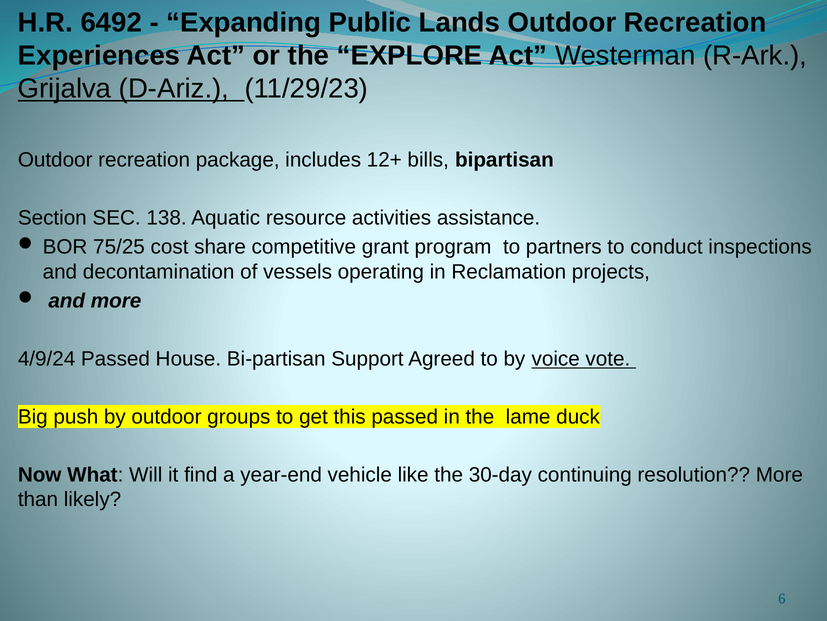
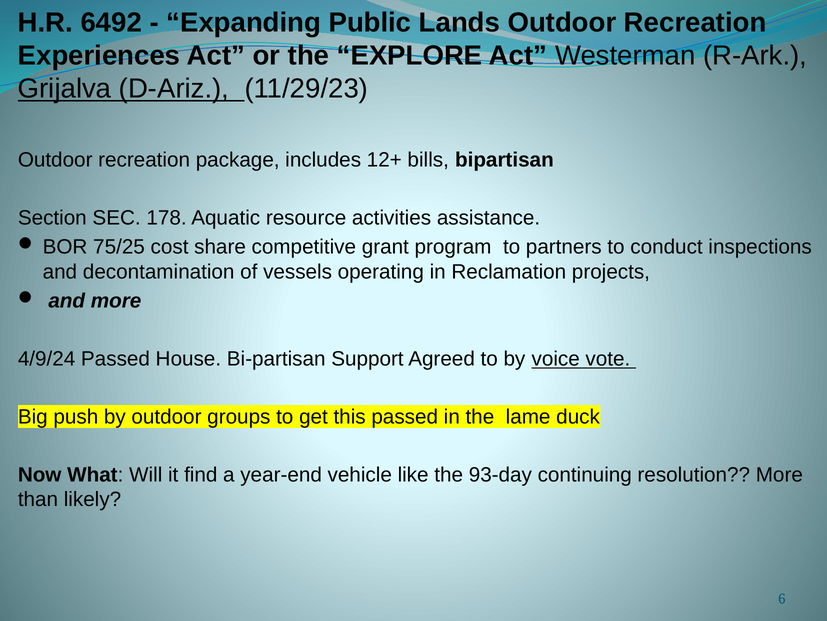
138: 138 -> 178 (167, 218)
30-day: 30-day -> 93-day (500, 474)
